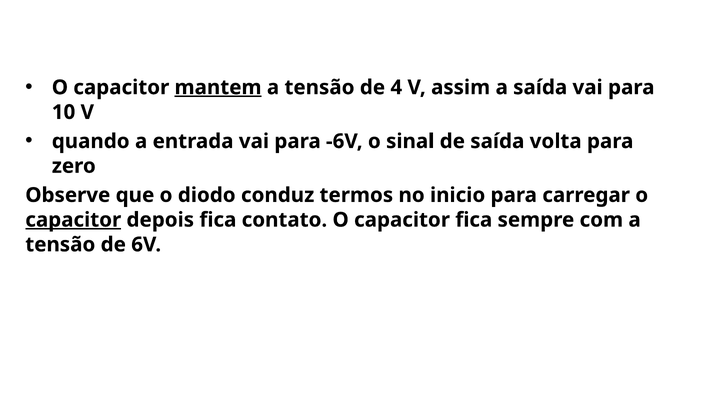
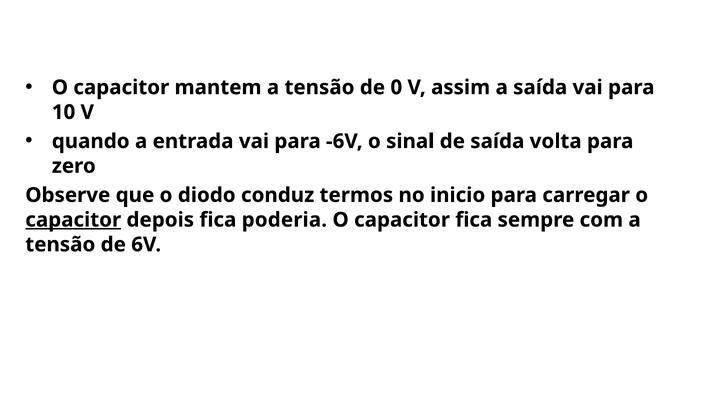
mantem underline: present -> none (218, 87)
4: 4 -> 0 (396, 87)
contato: contato -> poderia (284, 220)
